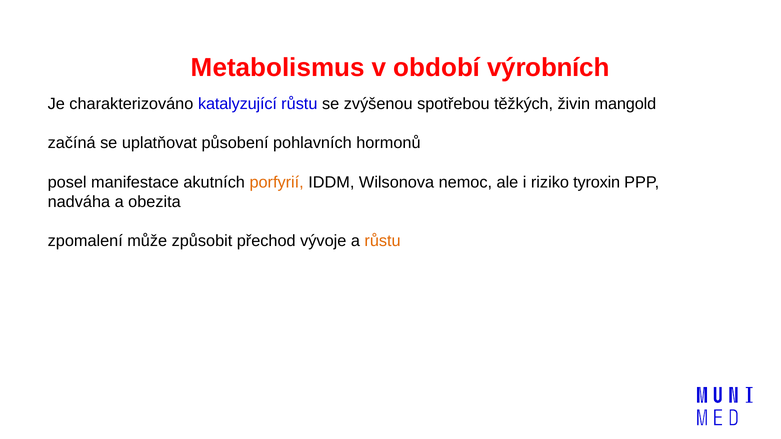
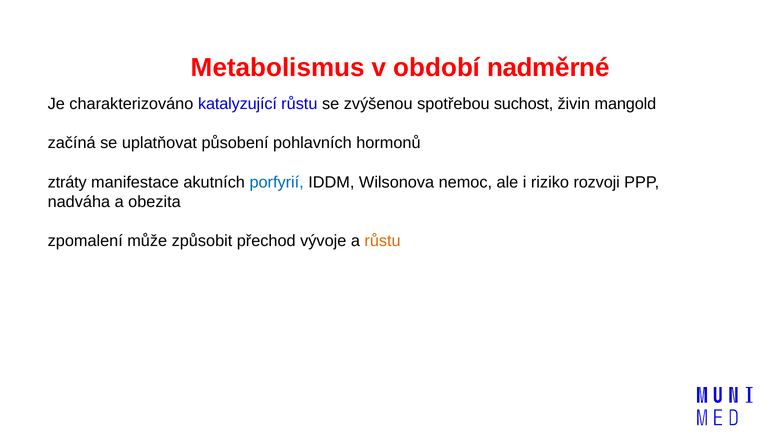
výrobních: výrobních -> nadměrné (548, 68)
těžkých: těžkých -> suchost (524, 104)
posel: posel -> ztráty (67, 182)
porfyrií colour: orange -> blue (277, 182)
tyroxin: tyroxin -> rozvoji (597, 182)
